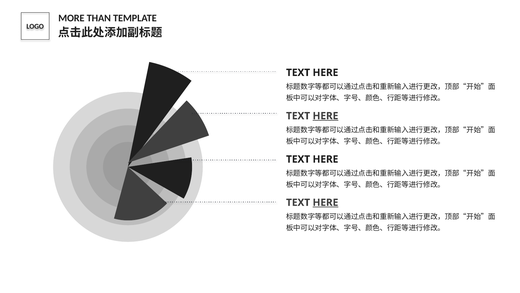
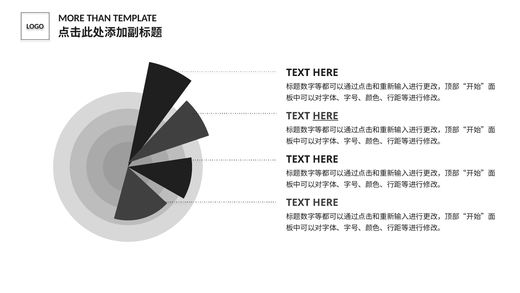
HERE underline: present -> none (325, 202)
